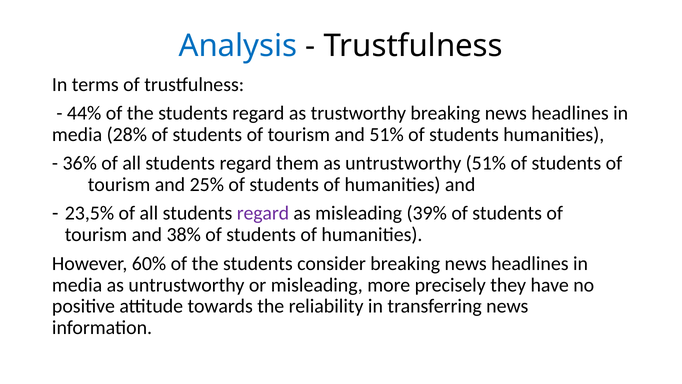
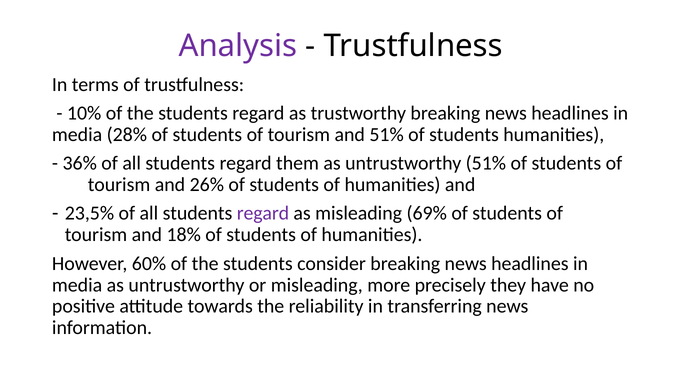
Analysis colour: blue -> purple (238, 46)
44%: 44% -> 10% (84, 113)
25%: 25% -> 26% (207, 185)
39%: 39% -> 69% (427, 213)
38%: 38% -> 18% (184, 235)
